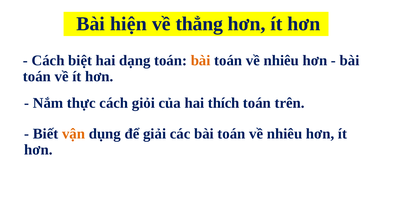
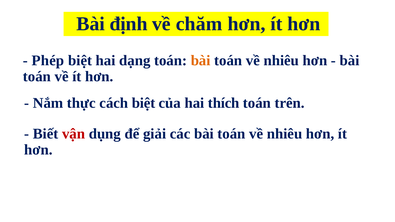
hiện: hiện -> định (129, 24)
thẳng: thẳng -> chăm (199, 24)
Cách: Cách -> Phép (48, 61)
cách giỏi: giỏi -> biệt (144, 103)
vận colour: orange -> red (74, 134)
